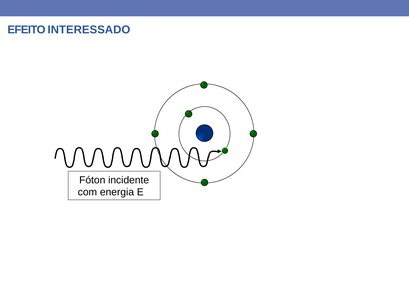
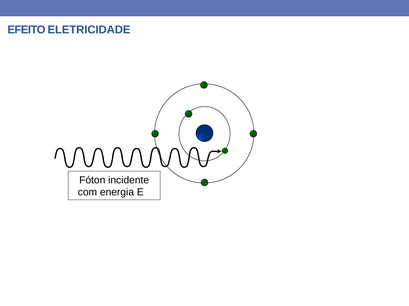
INTERESSADO: INTERESSADO -> ELETRICIDADE (89, 30)
